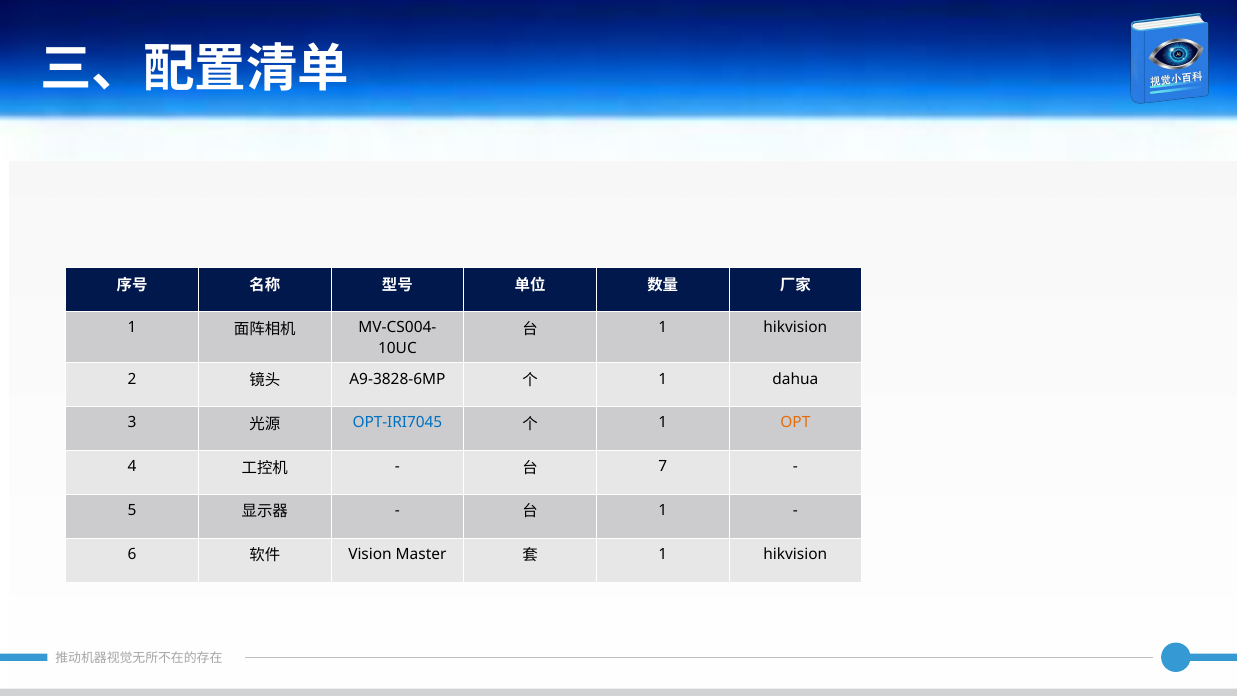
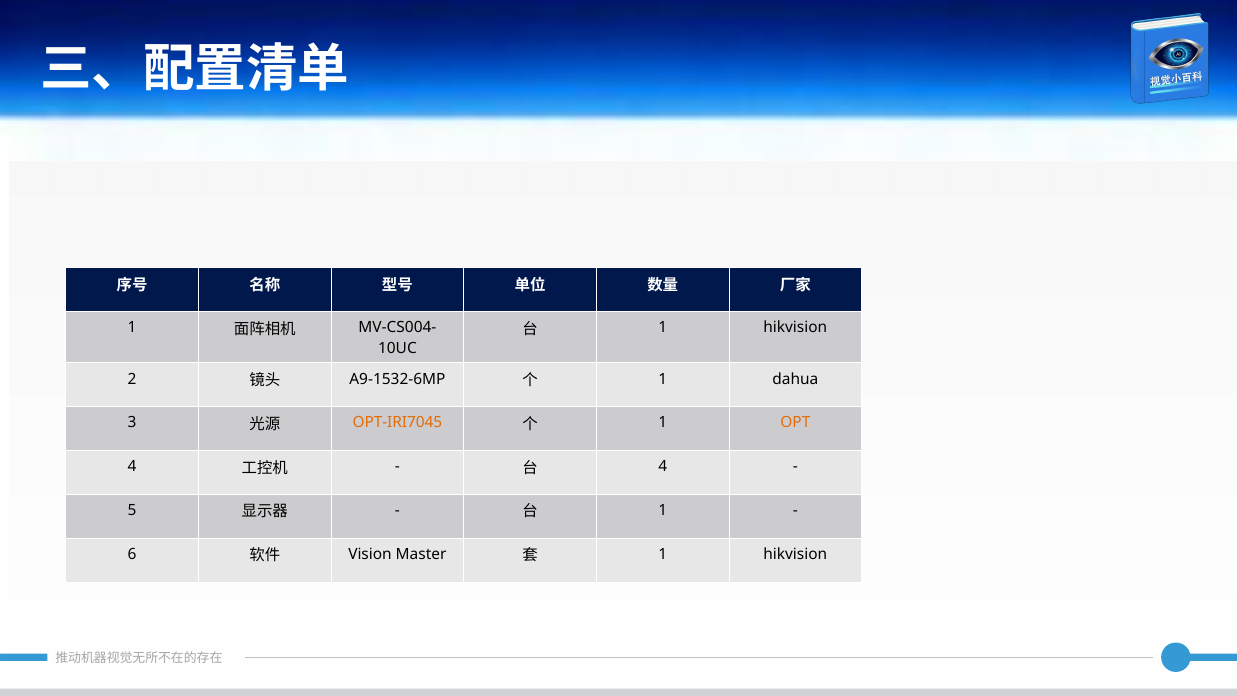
A9-3828-6MP: A9-3828-6MP -> A9-1532-6MP (397, 379)
OPT-IRI7045 colour: blue -> orange (397, 423)
7: 7 -> 4 (663, 467)
